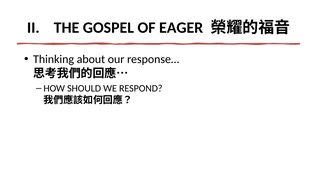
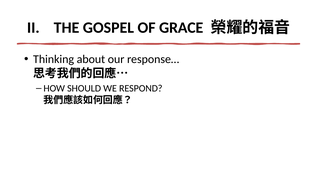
EAGER: EAGER -> GRACE (181, 28)
